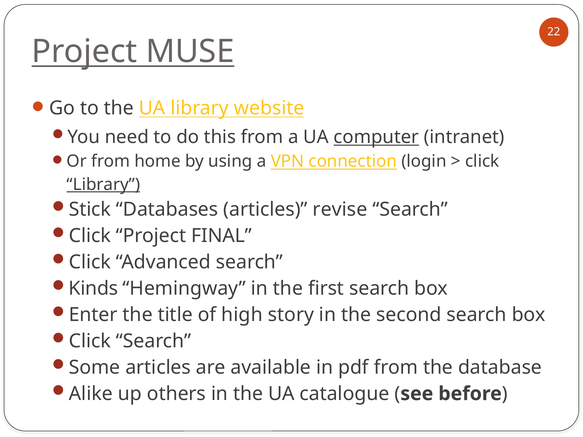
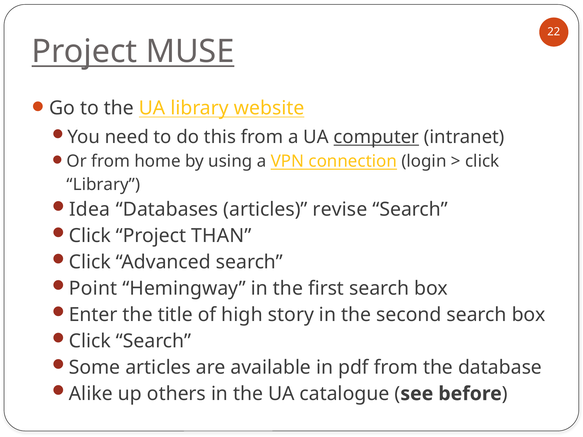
Library underline: present -> none (103, 185)
Stick: Stick -> Idea (90, 210)
FINAL: FINAL -> THAN (221, 236)
Kinds: Kinds -> Point (93, 289)
